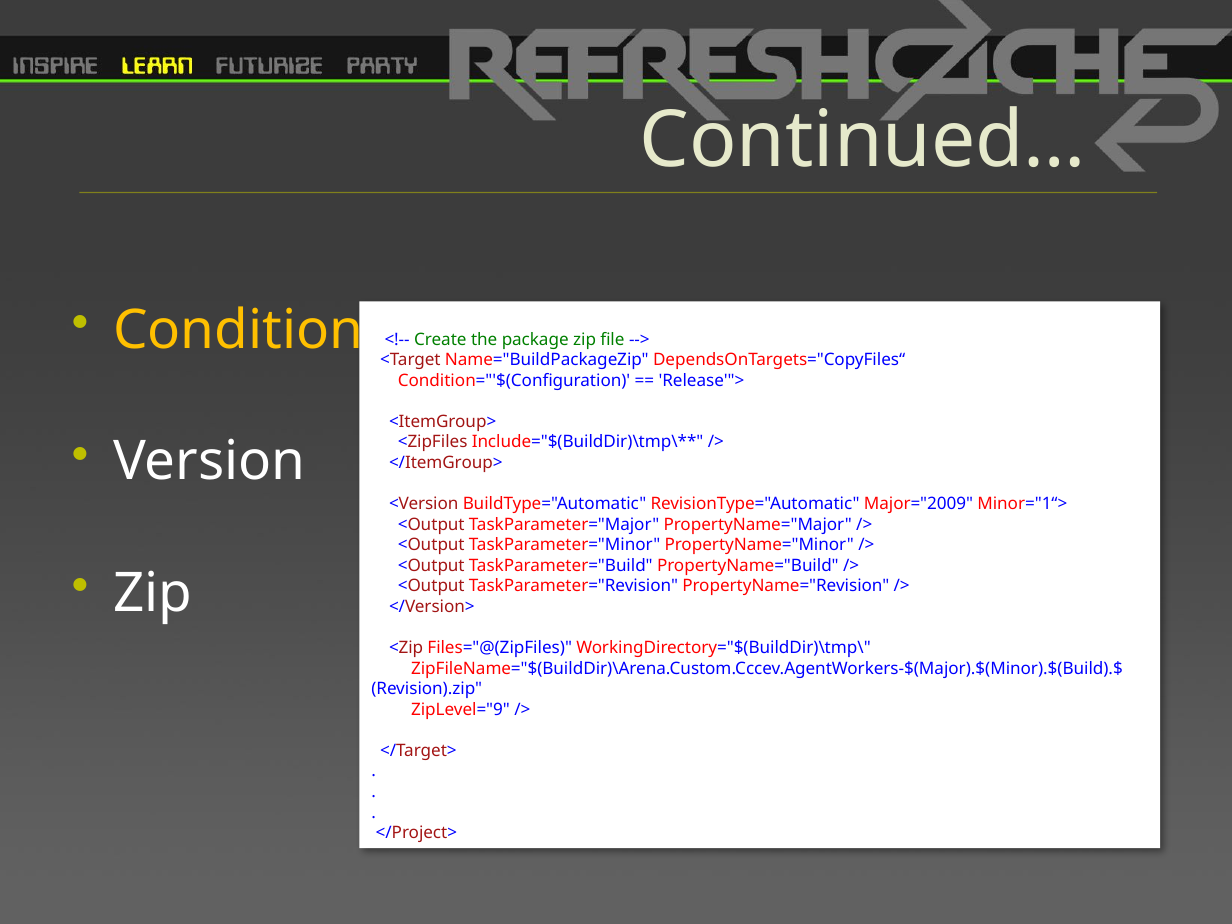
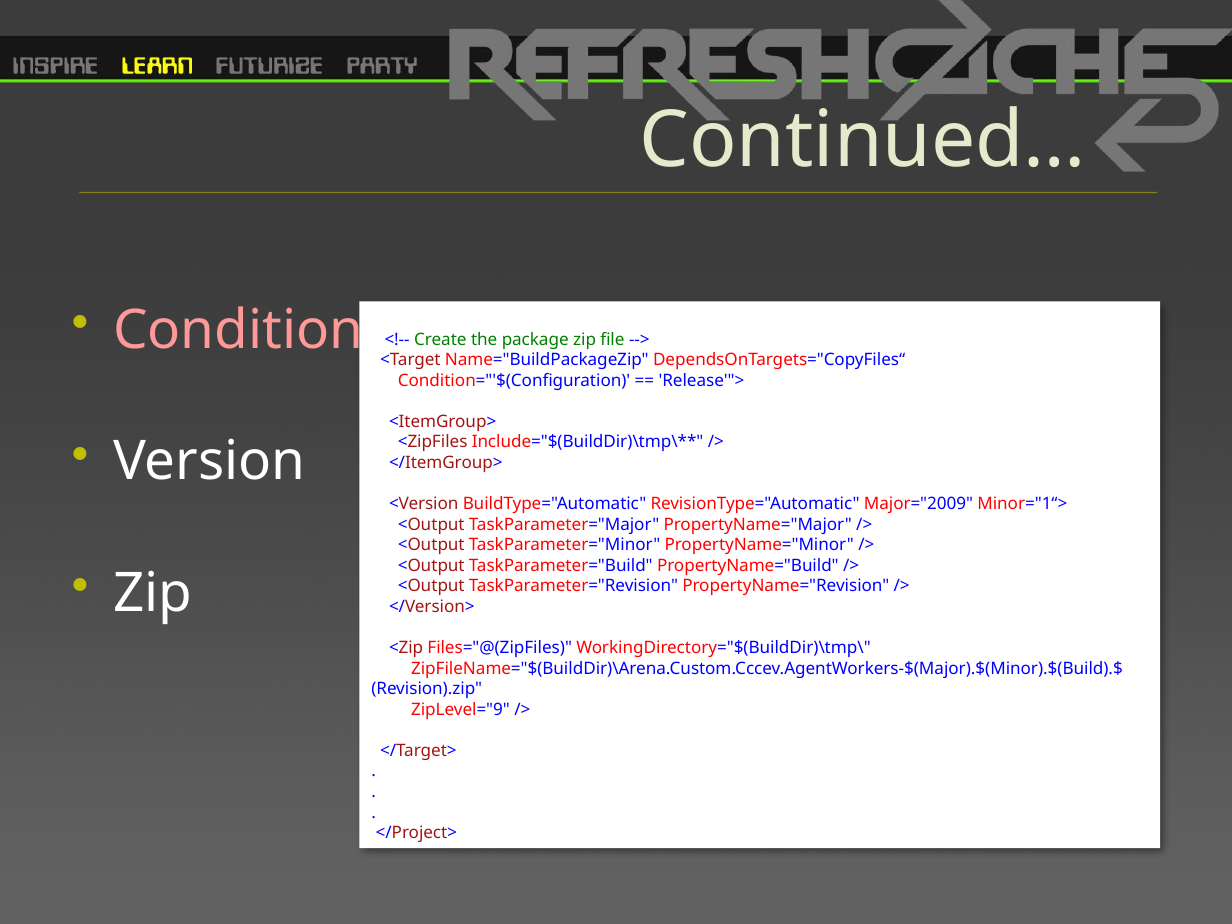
Condition colour: yellow -> pink (238, 330)
